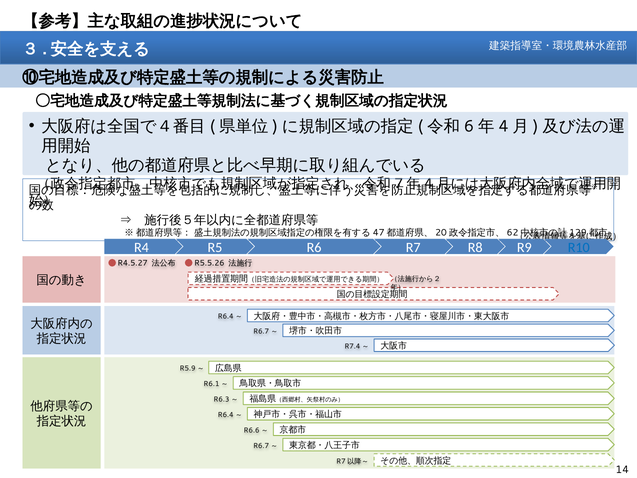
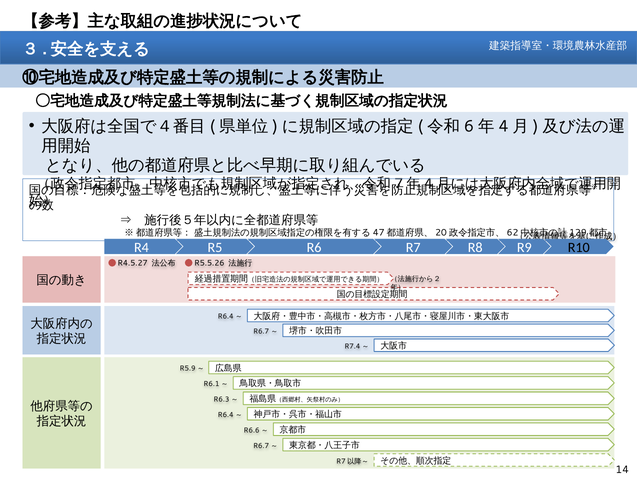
R10 colour: blue -> black (579, 247)
